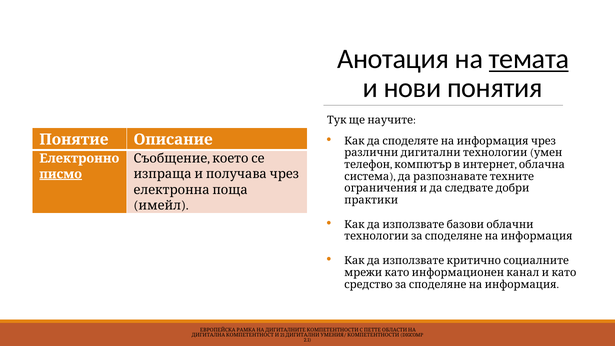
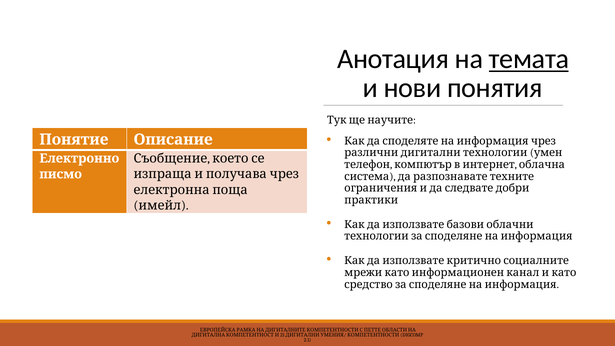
писмо underline: present -> none (61, 174)
